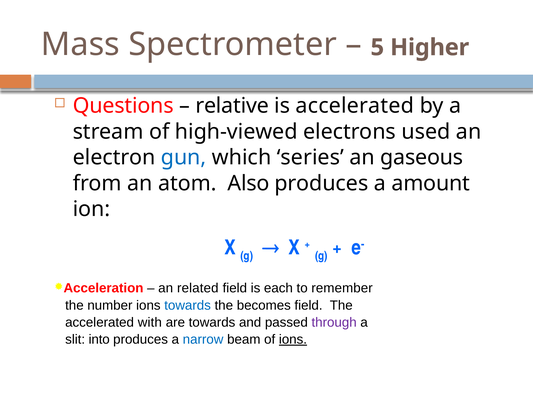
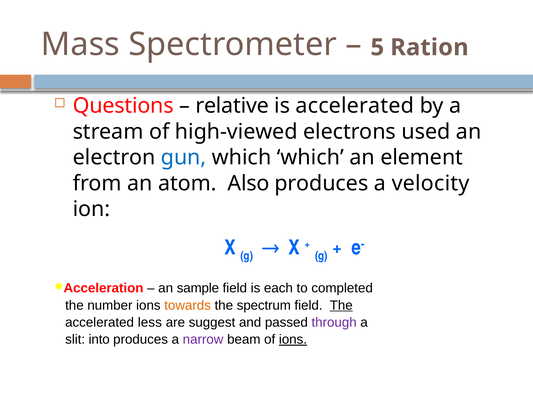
Higher: Higher -> Ration (429, 47)
which series: series -> which (310, 157)
gaseous: gaseous -> element (422, 157)
amount: amount -> velocity (431, 183)
related: related -> sample (198, 288)
remember: remember -> completed (342, 288)
towards colour: blue -> orange (188, 305)
becomes: becomes -> spectrum (264, 305)
The underline: none -> present (341, 305)
with: with -> less (150, 322)
are towards: towards -> suggest (212, 322)
narrow colour: blue -> purple (203, 339)
